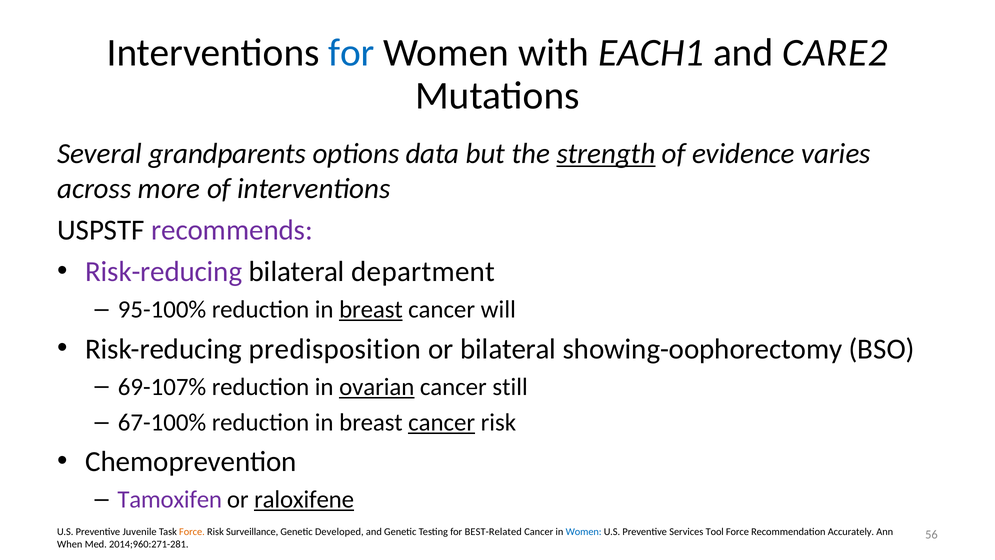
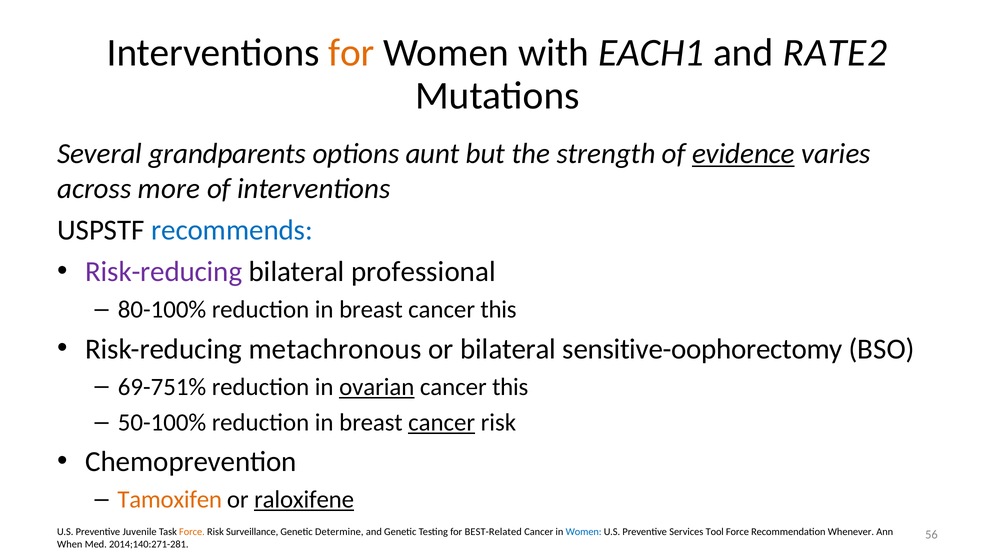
for colour: blue -> orange (351, 53)
CARE2: CARE2 -> RATE2 (835, 53)
data: data -> aunt (433, 154)
strength underline: present -> none (606, 154)
evidence underline: none -> present (743, 154)
recommends colour: purple -> blue (232, 230)
department: department -> professional (423, 272)
95-100%: 95-100% -> 80-100% (162, 309)
breast underline: present -> none (371, 309)
will: will -> this (498, 309)
predisposition: predisposition -> metachronous (335, 349)
showing-oophorectomy: showing-oophorectomy -> sensitive-oophorectomy (703, 349)
69-107%: 69-107% -> 69-751% (162, 387)
still: still -> this (510, 387)
67-100%: 67-100% -> 50-100% (162, 422)
Tamoxifen colour: purple -> orange (170, 499)
Developed: Developed -> Determine (339, 531)
Accurately: Accurately -> Whenever (851, 531)
2014;960:271-281: 2014;960:271-281 -> 2014;140:271-281 (149, 544)
